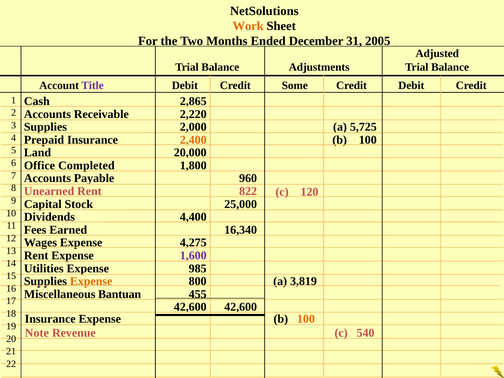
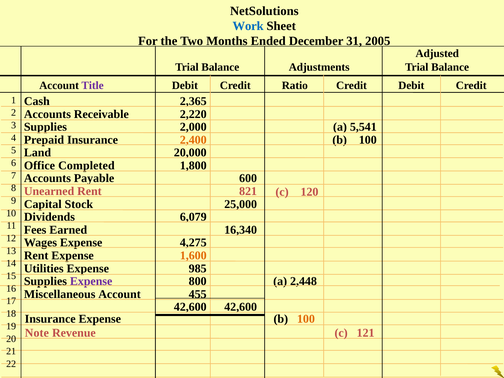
Work colour: orange -> blue (248, 26)
Some: Some -> Ratio (295, 86)
2,865: 2,865 -> 2,365 (193, 101)
5,725: 5,725 -> 5,541 (363, 127)
960: 960 -> 600 (248, 178)
822: 822 -> 821 (248, 191)
4,400: 4,400 -> 6,079 (193, 217)
1,600 colour: purple -> orange (193, 256)
Expense colour: orange -> purple (91, 281)
3,819: 3,819 -> 2,448 (303, 281)
Miscellaneous Bantuan: Bantuan -> Account (120, 294)
540: 540 -> 121 (366, 333)
